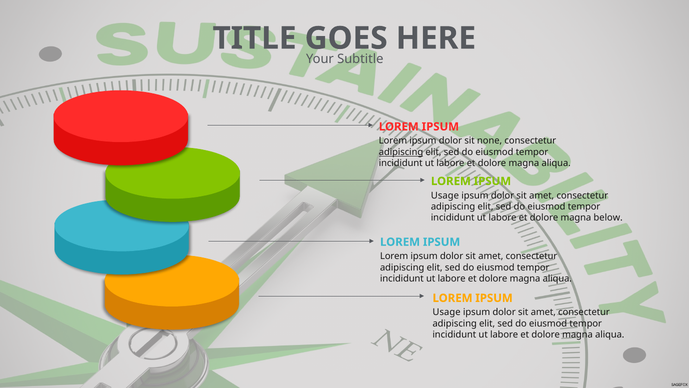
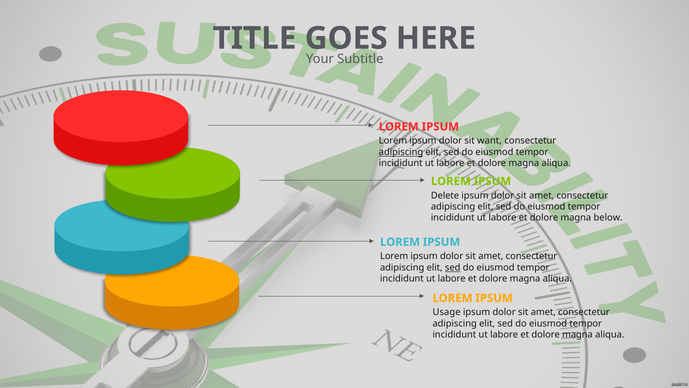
none: none -> want (490, 141)
Usage: Usage -> Delete (445, 195)
sed underline: none -> present (453, 267)
